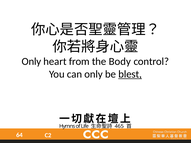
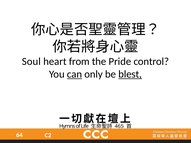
Only: Only -> Soul (31, 62)
Body: Body -> Pride (120, 62)
can underline: none -> present (74, 74)
